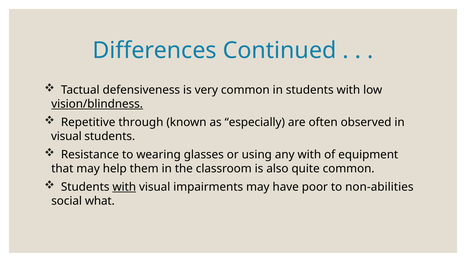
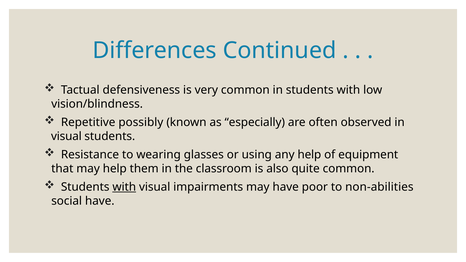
vision/blindness underline: present -> none (97, 104)
through: through -> possibly (141, 122)
any with: with -> help (309, 155)
social what: what -> have (100, 201)
